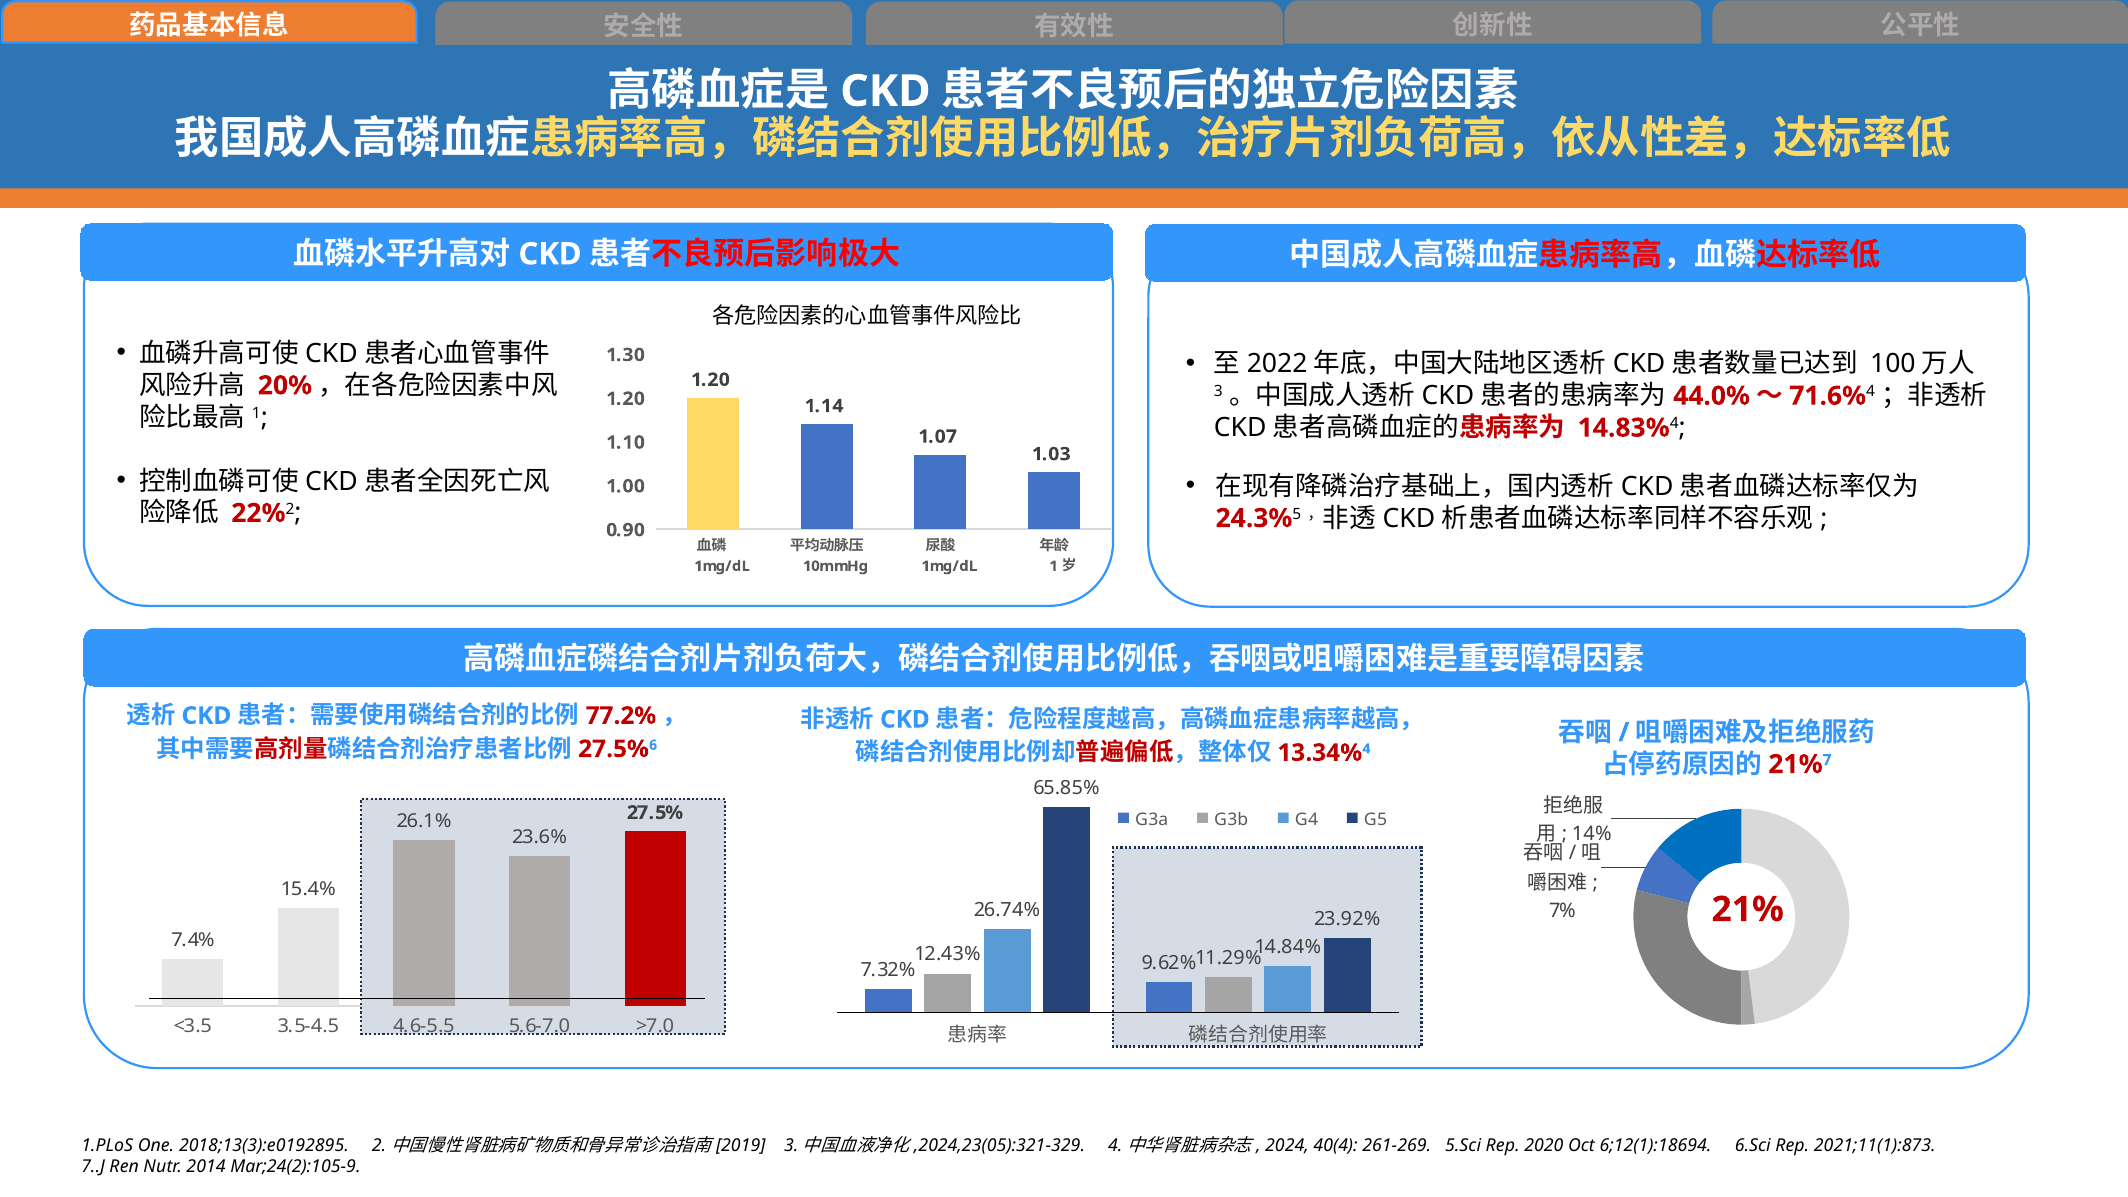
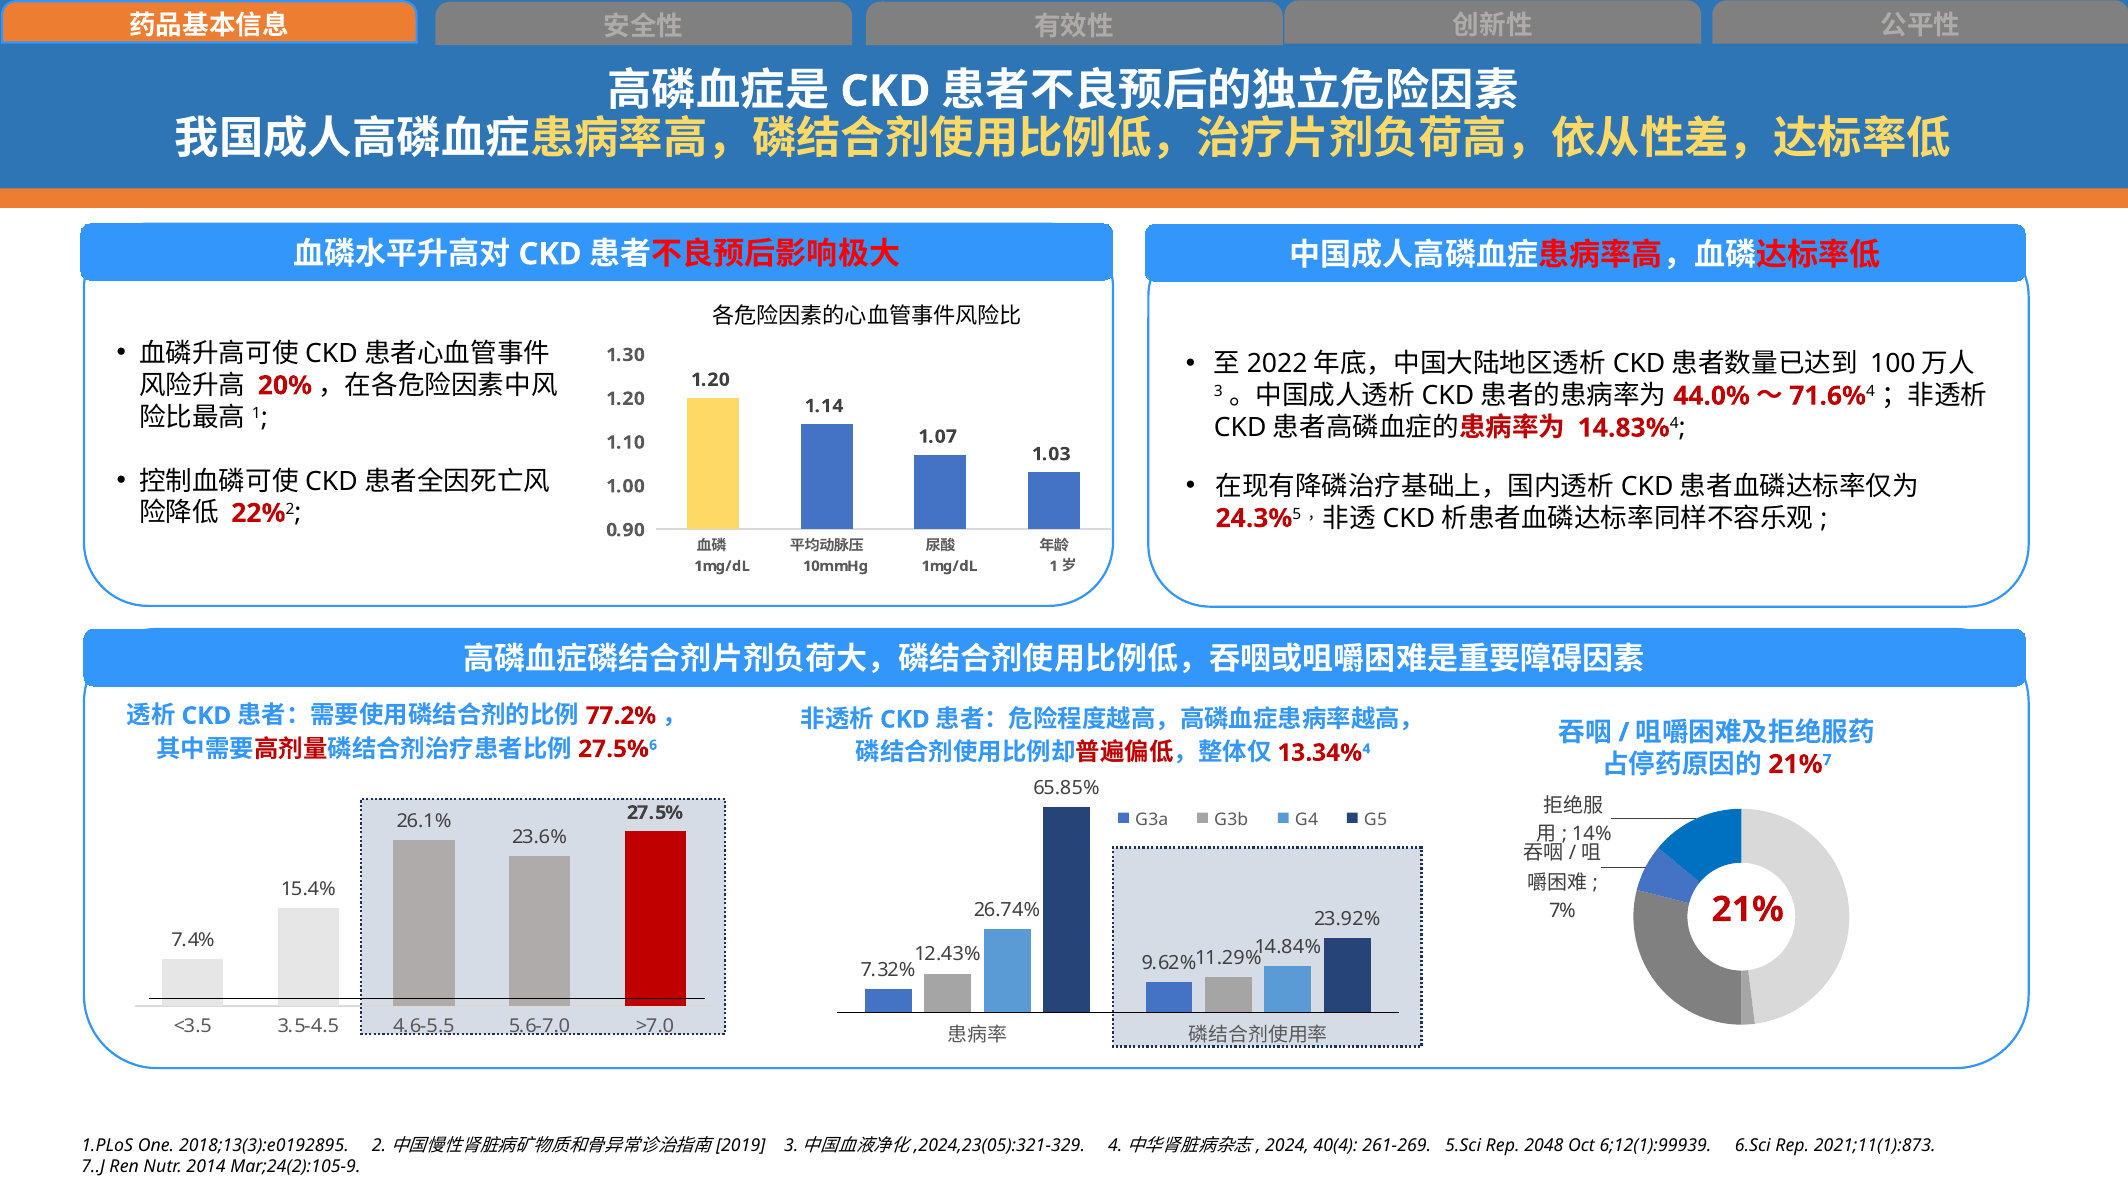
2020: 2020 -> 2048 (1544, 1145)
6;12(1):18694: 6;12(1):18694 -> 6;12(1):99939 (1655, 1145)
